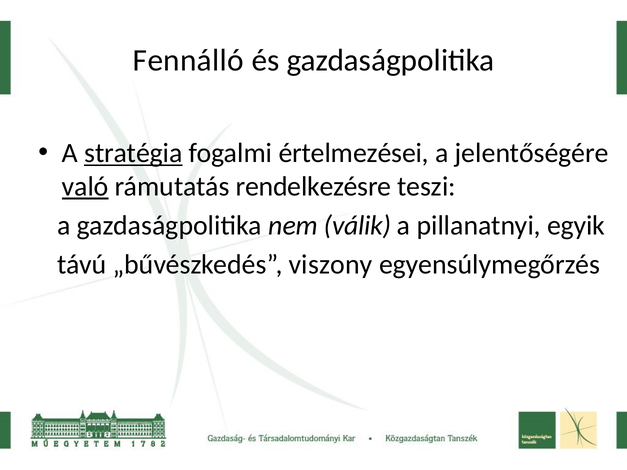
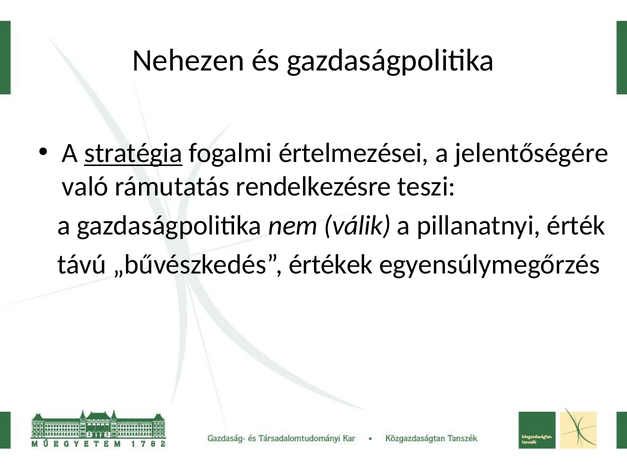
Fennálló: Fennálló -> Nehezen (188, 60)
való underline: present -> none (85, 187)
egyik: egyik -> érték (576, 226)
viszony: viszony -> értékek (331, 265)
